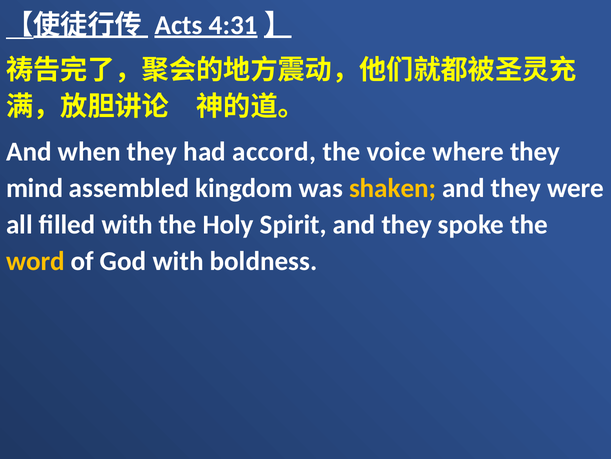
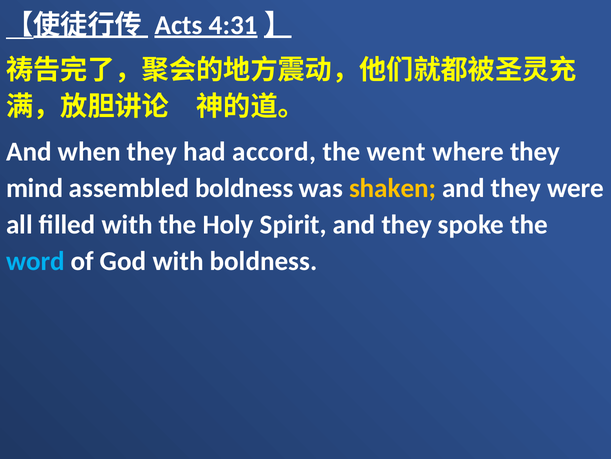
voice: voice -> went (396, 152)
assembled kingdom: kingdom -> boldness (244, 188)
word colour: yellow -> light blue (35, 261)
